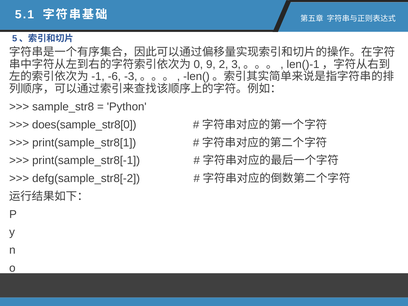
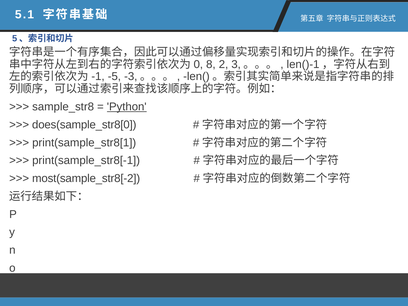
9: 9 -> 8 (211, 64)
-6: -6 -> -5 (114, 77)
Python underline: none -> present (127, 107)
defg(sample_str8[-2: defg(sample_str8[-2 -> most(sample_str8[-2 (86, 178)
